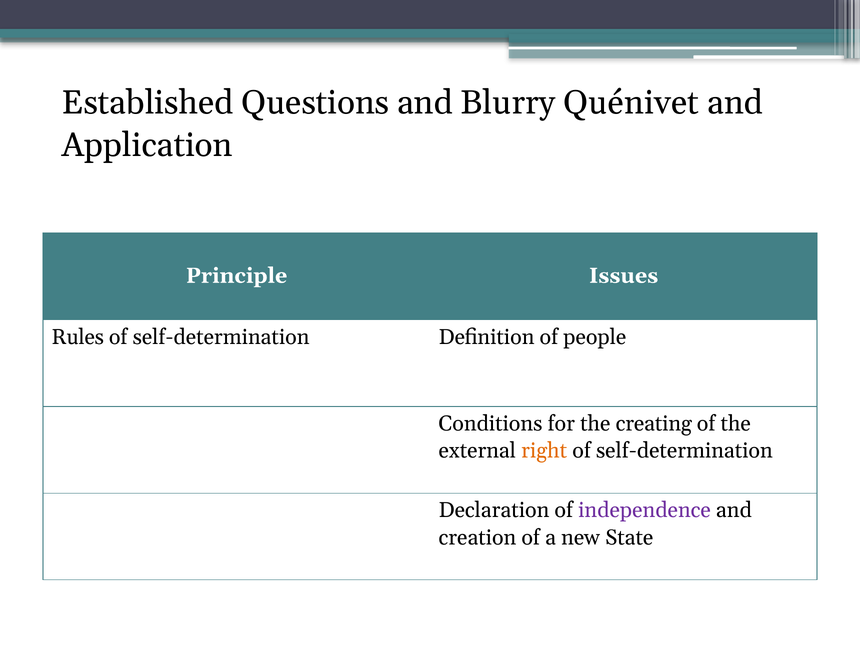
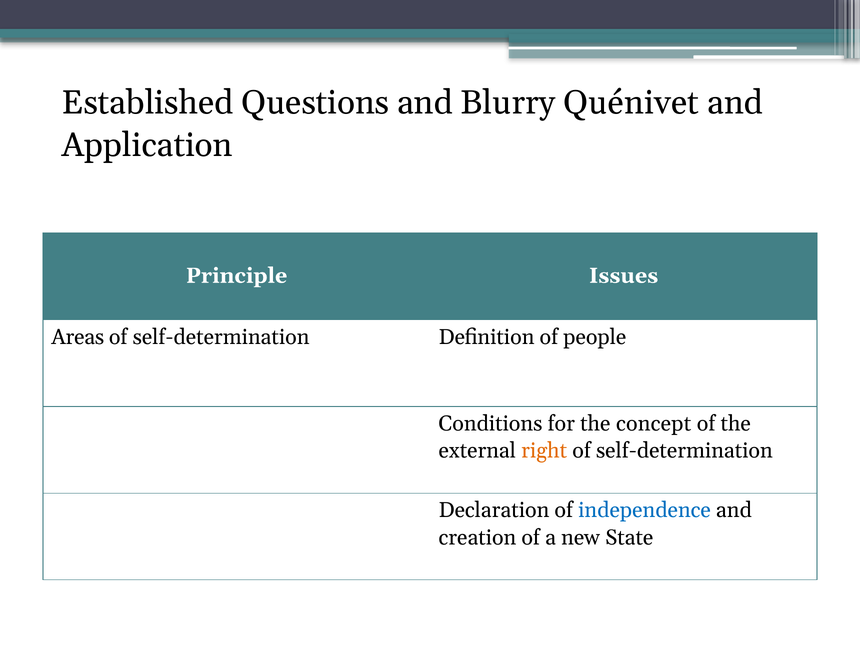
Rules: Rules -> Areas (78, 337)
creating: creating -> concept (654, 424)
independence colour: purple -> blue (645, 510)
